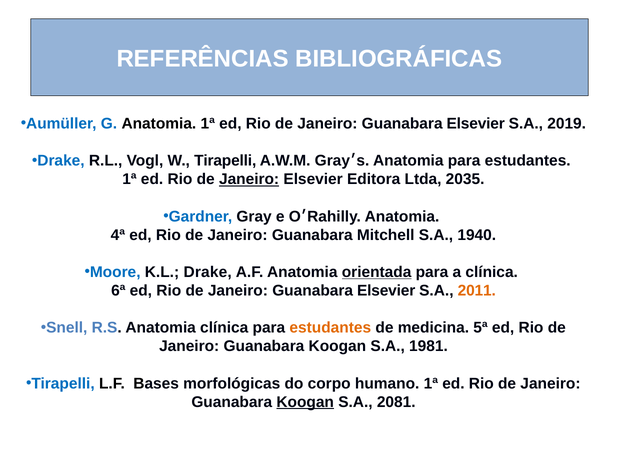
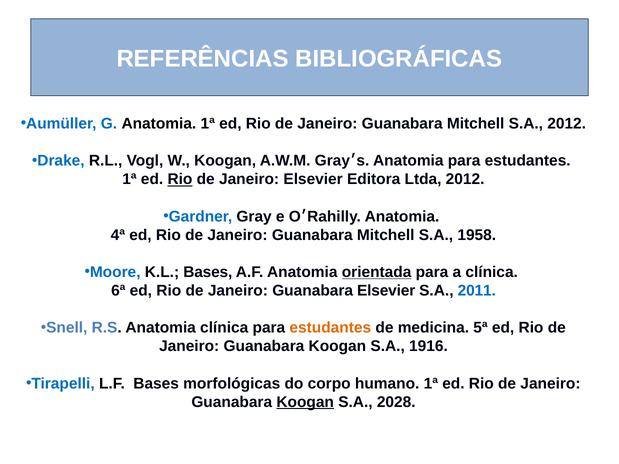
Elsevier: Elsevier -> Mitchell (476, 124)
S.A 2019: 2019 -> 2012 (567, 124)
W Tirapelli: Tirapelli -> Koogan (225, 161)
Rio underline: none -> present (180, 179)
Janeiro underline: present -> none (249, 179)
Ltda 2035: 2035 -> 2012 (465, 179)
1940: 1940 -> 1958 (477, 235)
K.L Drake: Drake -> Bases (208, 272)
2011 colour: orange -> blue (477, 291)
1981: 1981 -> 1916 (428, 347)
2081: 2081 -> 2028 (396, 402)
